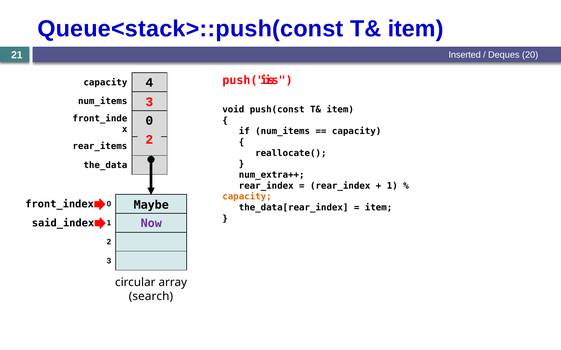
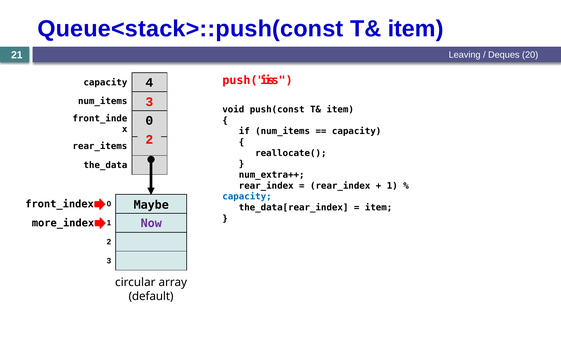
Inserted: Inserted -> Leaving (465, 55)
capacity colour: orange -> blue (247, 197)
said_index: said_index -> more_index (63, 224)
search: search -> default (151, 297)
